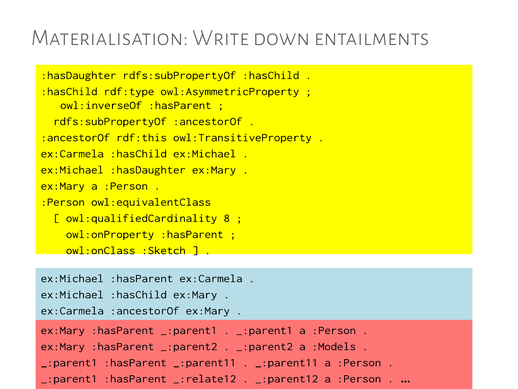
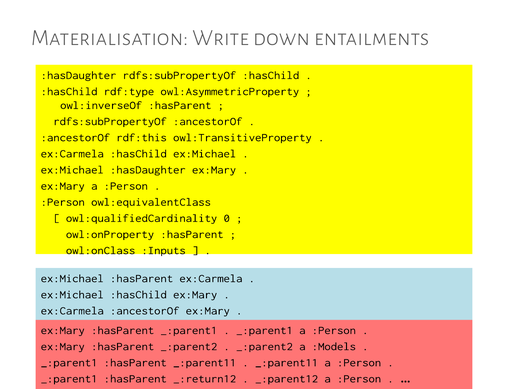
8: 8 -> 0 (227, 218)
:Sketch: :Sketch -> :Inputs (164, 250)
_:relate12: _:relate12 -> _:return12 (205, 378)
